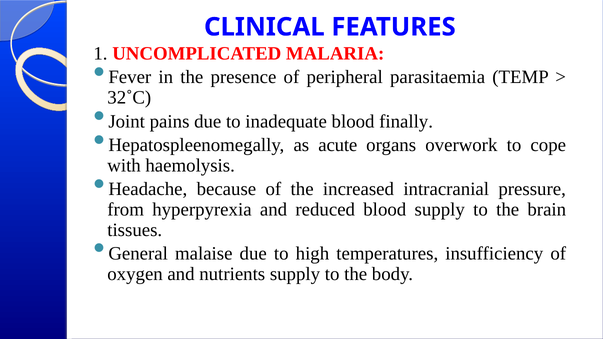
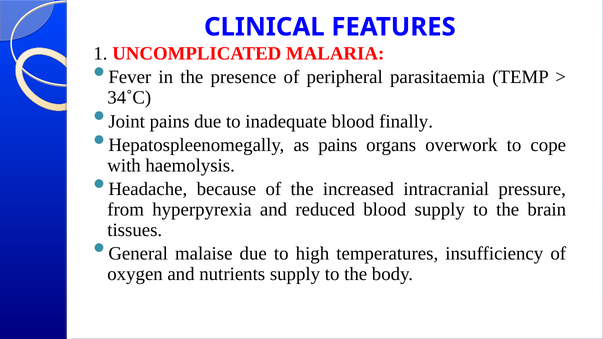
32˚C: 32˚C -> 34˚C (129, 98)
as acute: acute -> pains (338, 145)
